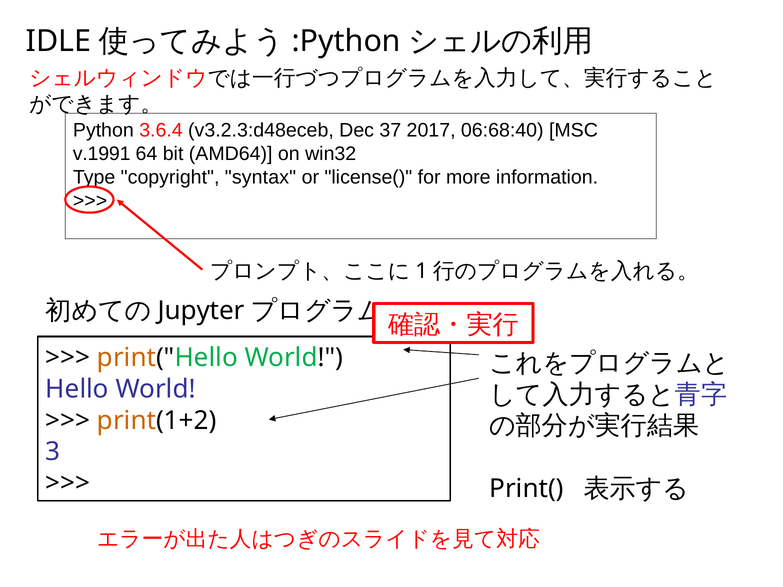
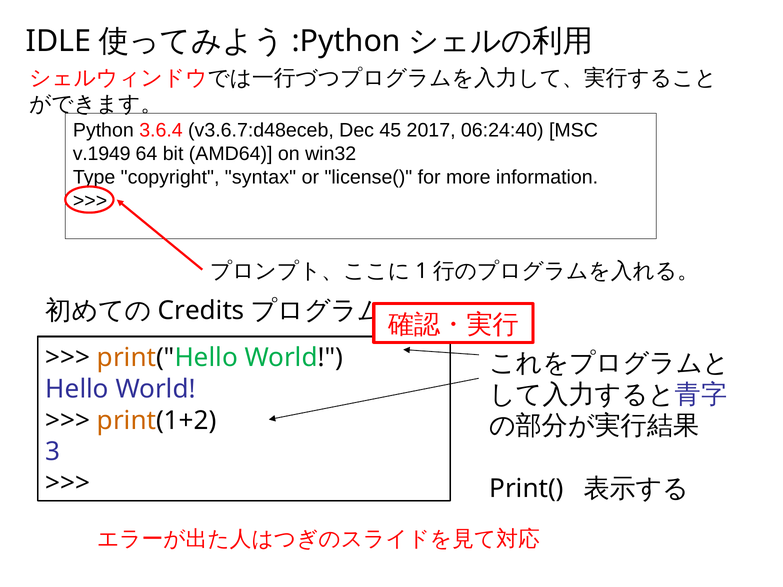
v3.2.3:d48eceb: v3.2.3:d48eceb -> v3.6.7:d48eceb (261, 130)
37: 37 -> 45 (390, 130)
06:68:40: 06:68:40 -> 06:24:40 (502, 130)
v.1991: v.1991 -> v.1949 (102, 154)
Jupyter: Jupyter -> Credits (201, 311)
